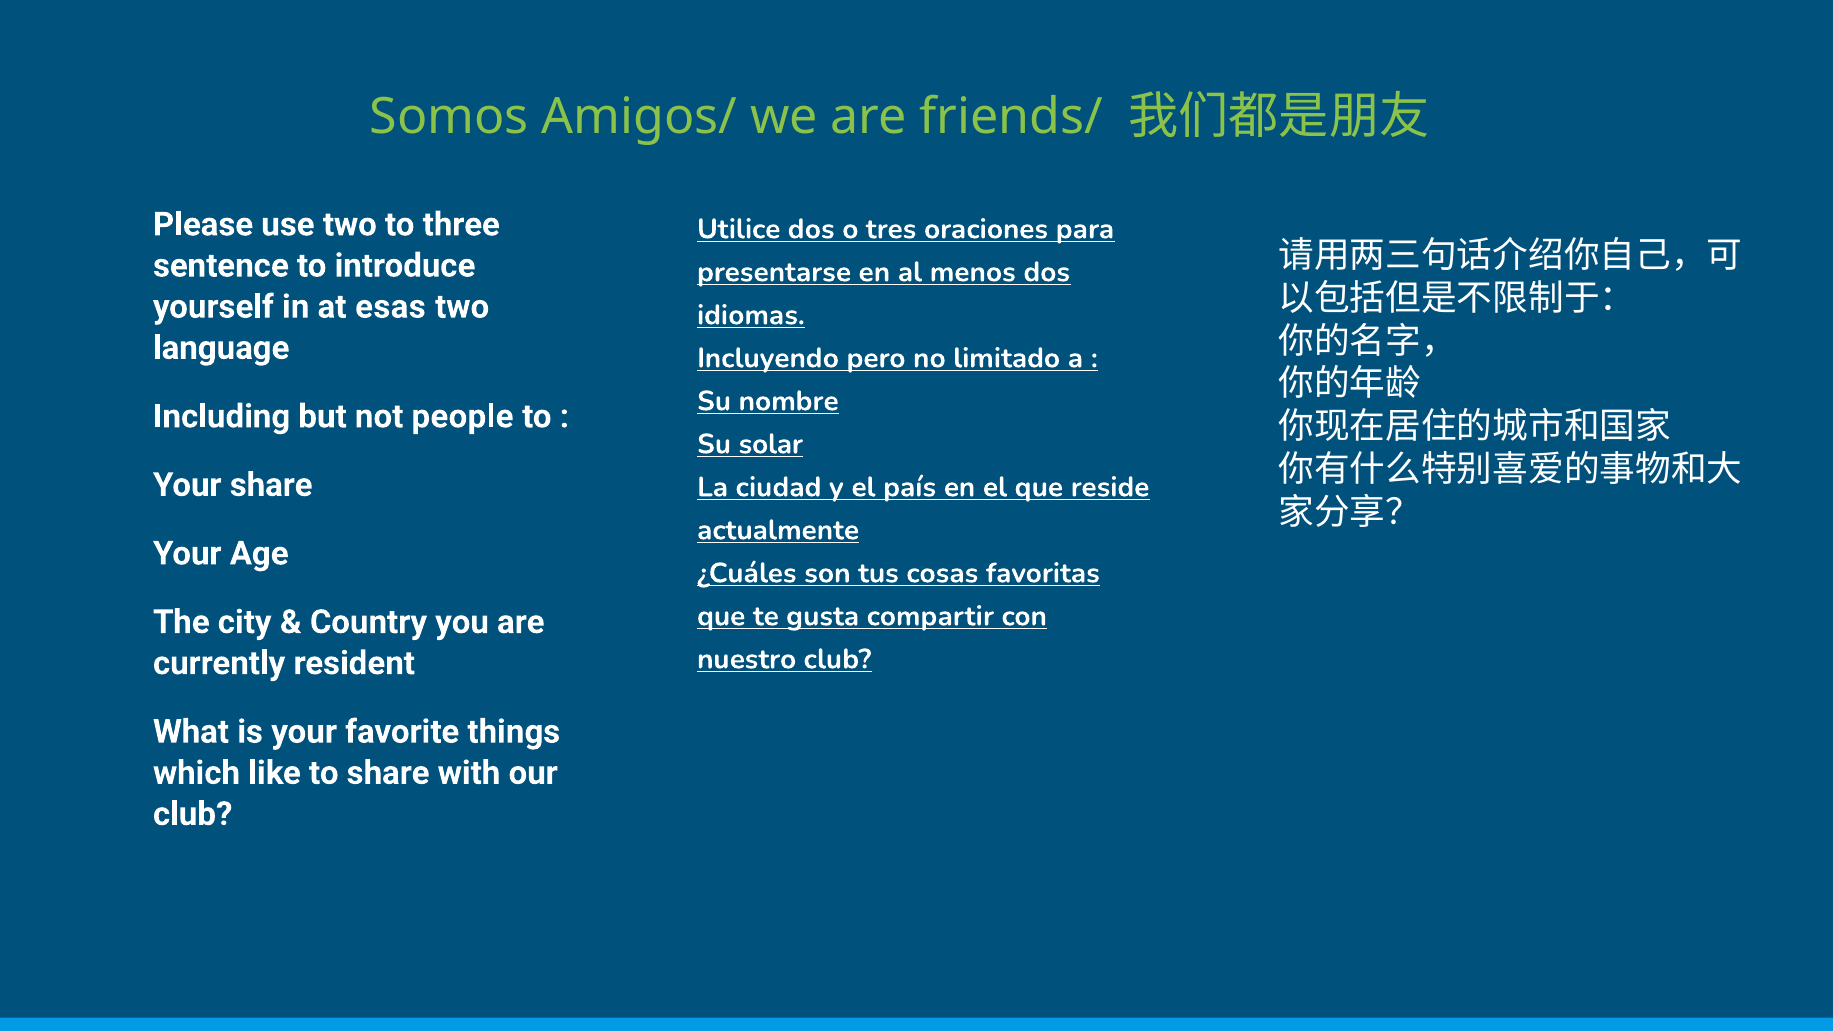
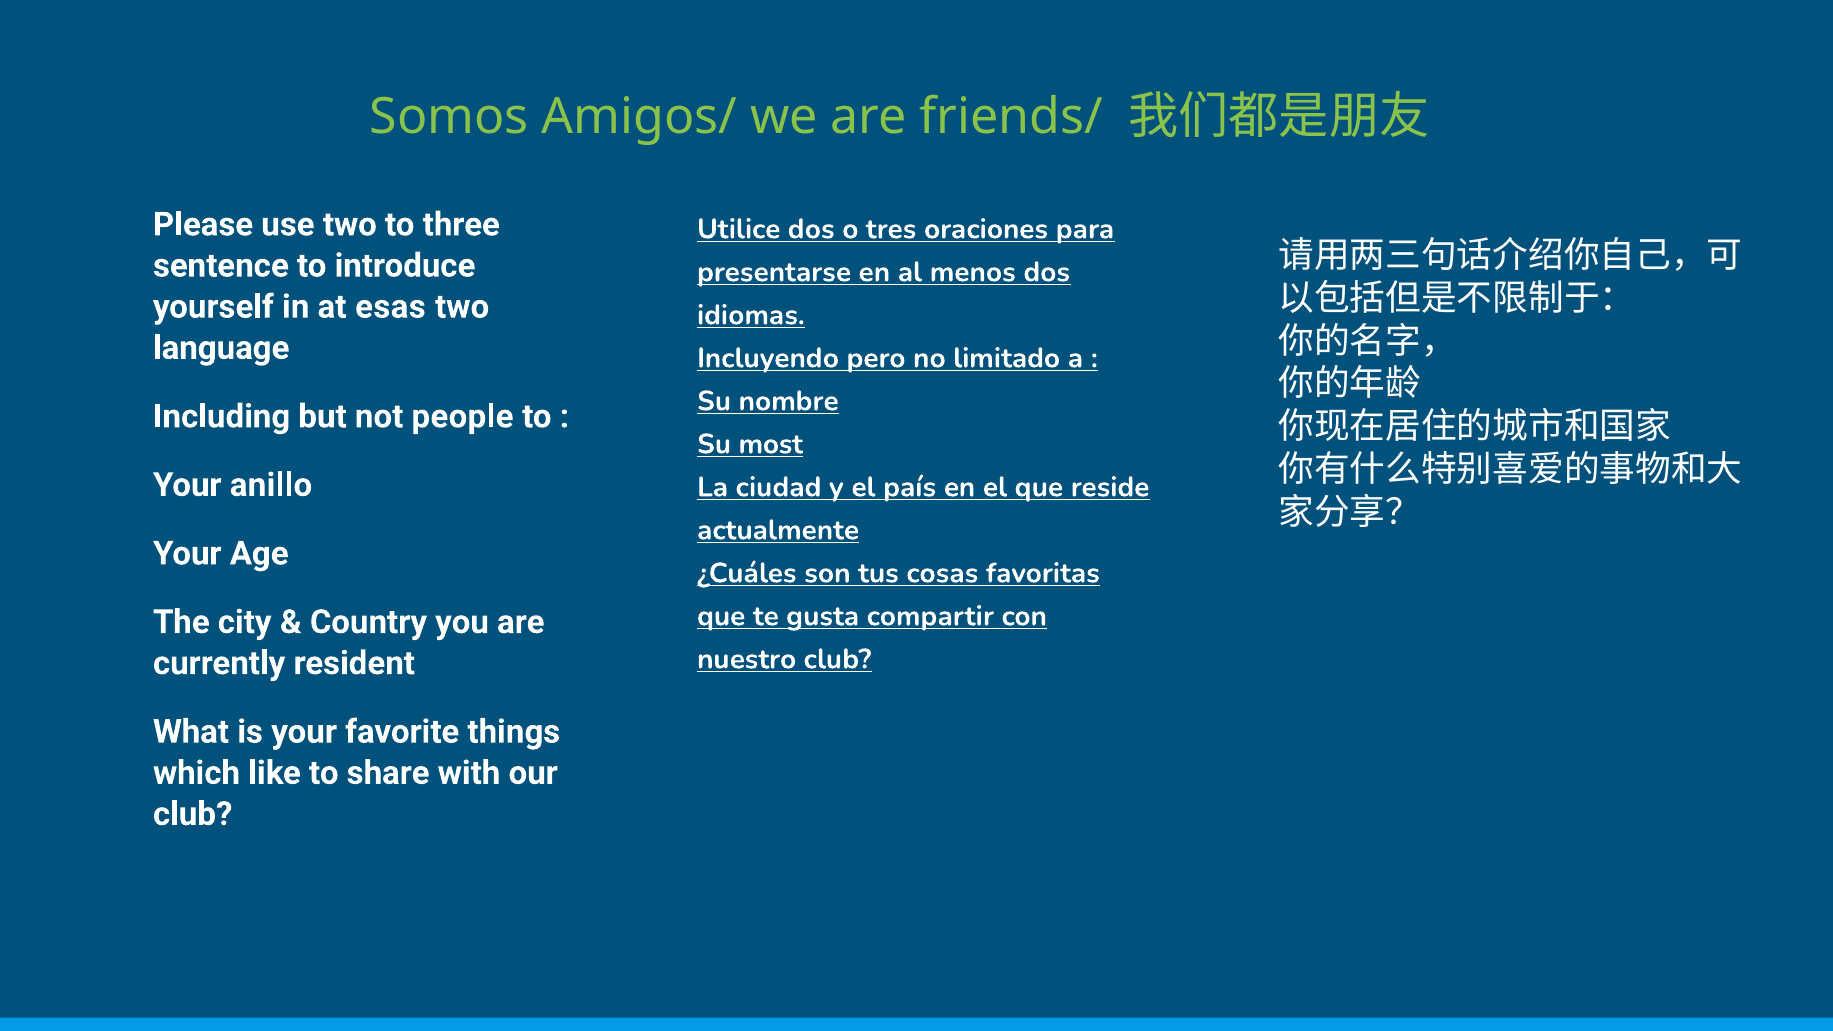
solar: solar -> most (771, 444)
Your share: share -> anillo (271, 485)
